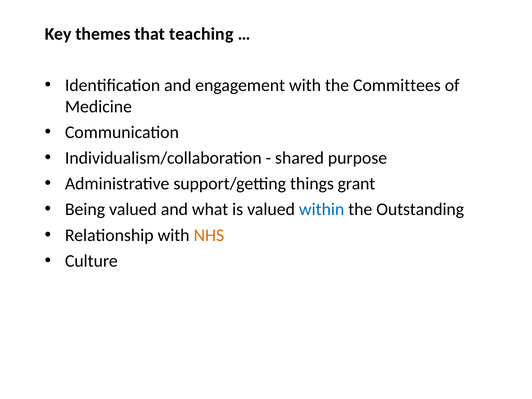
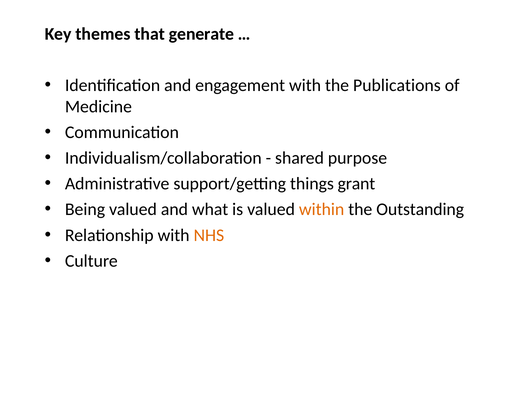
teaching: teaching -> generate (201, 34)
Committees: Committees -> Publications (397, 85)
within colour: blue -> orange (322, 209)
